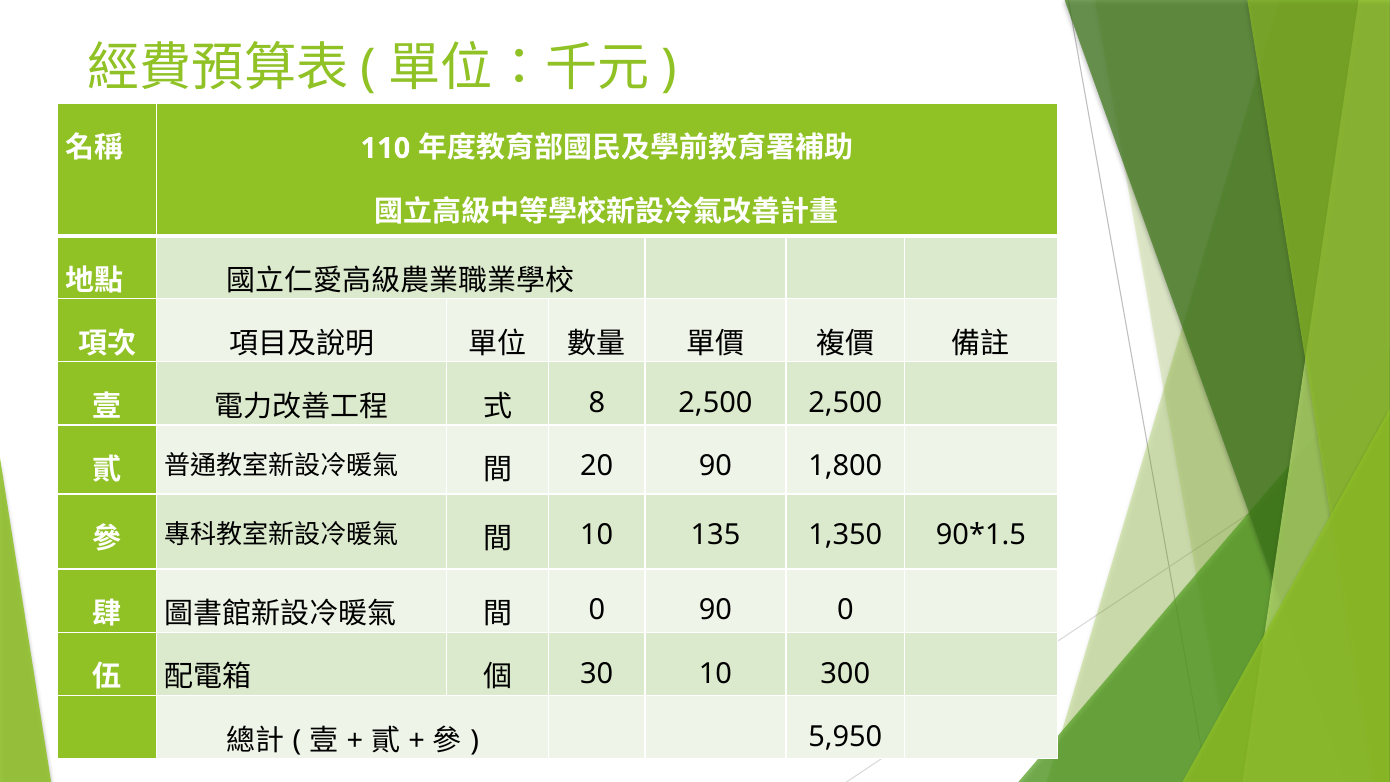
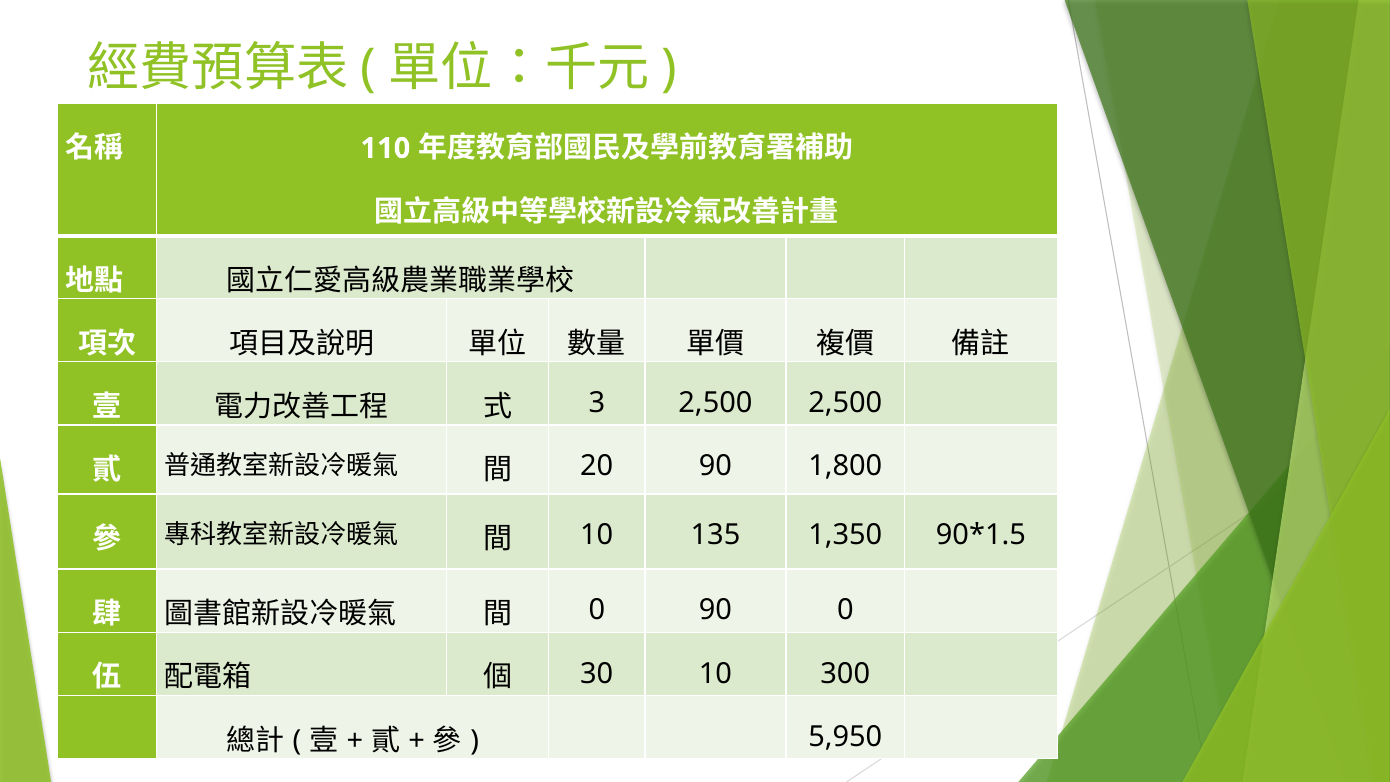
8: 8 -> 3 (597, 403)
